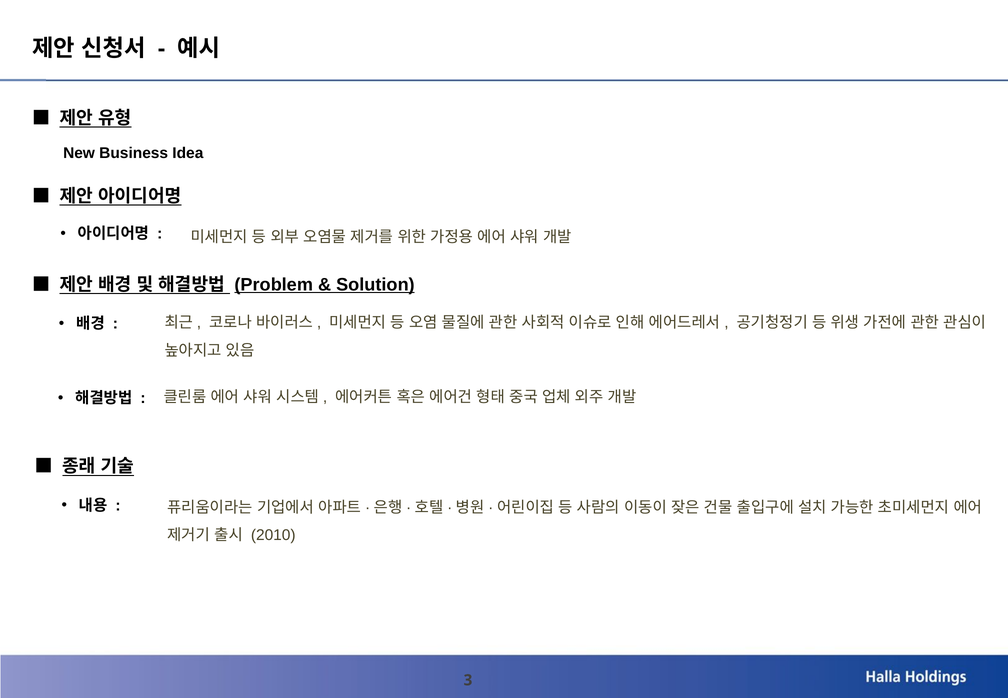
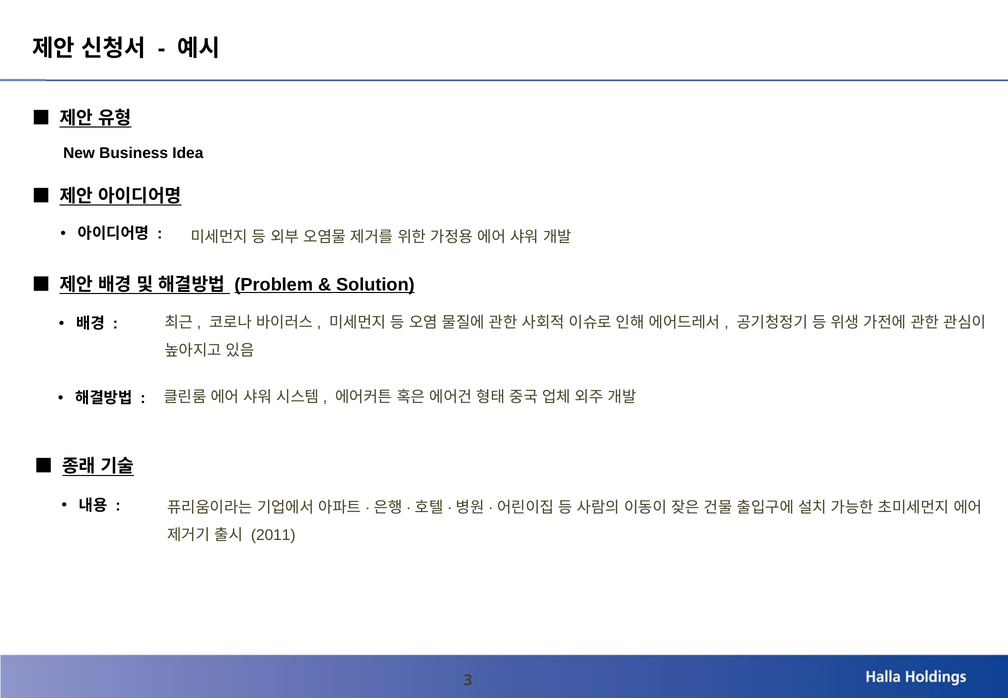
2010: 2010 -> 2011 (273, 535)
